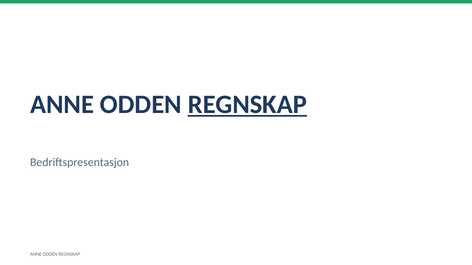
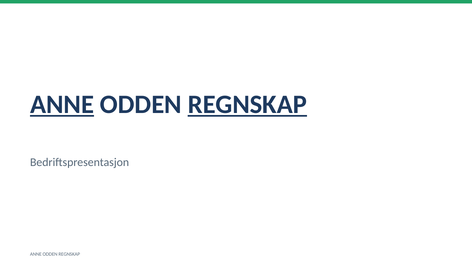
ANNE underline: none -> present (62, 105)
